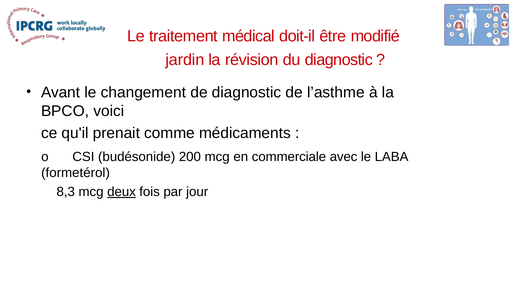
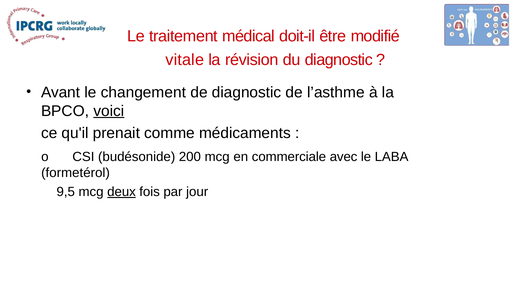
jardin: jardin -> vitale (185, 60)
voici underline: none -> present (109, 111)
8,3: 8,3 -> 9,5 (66, 192)
